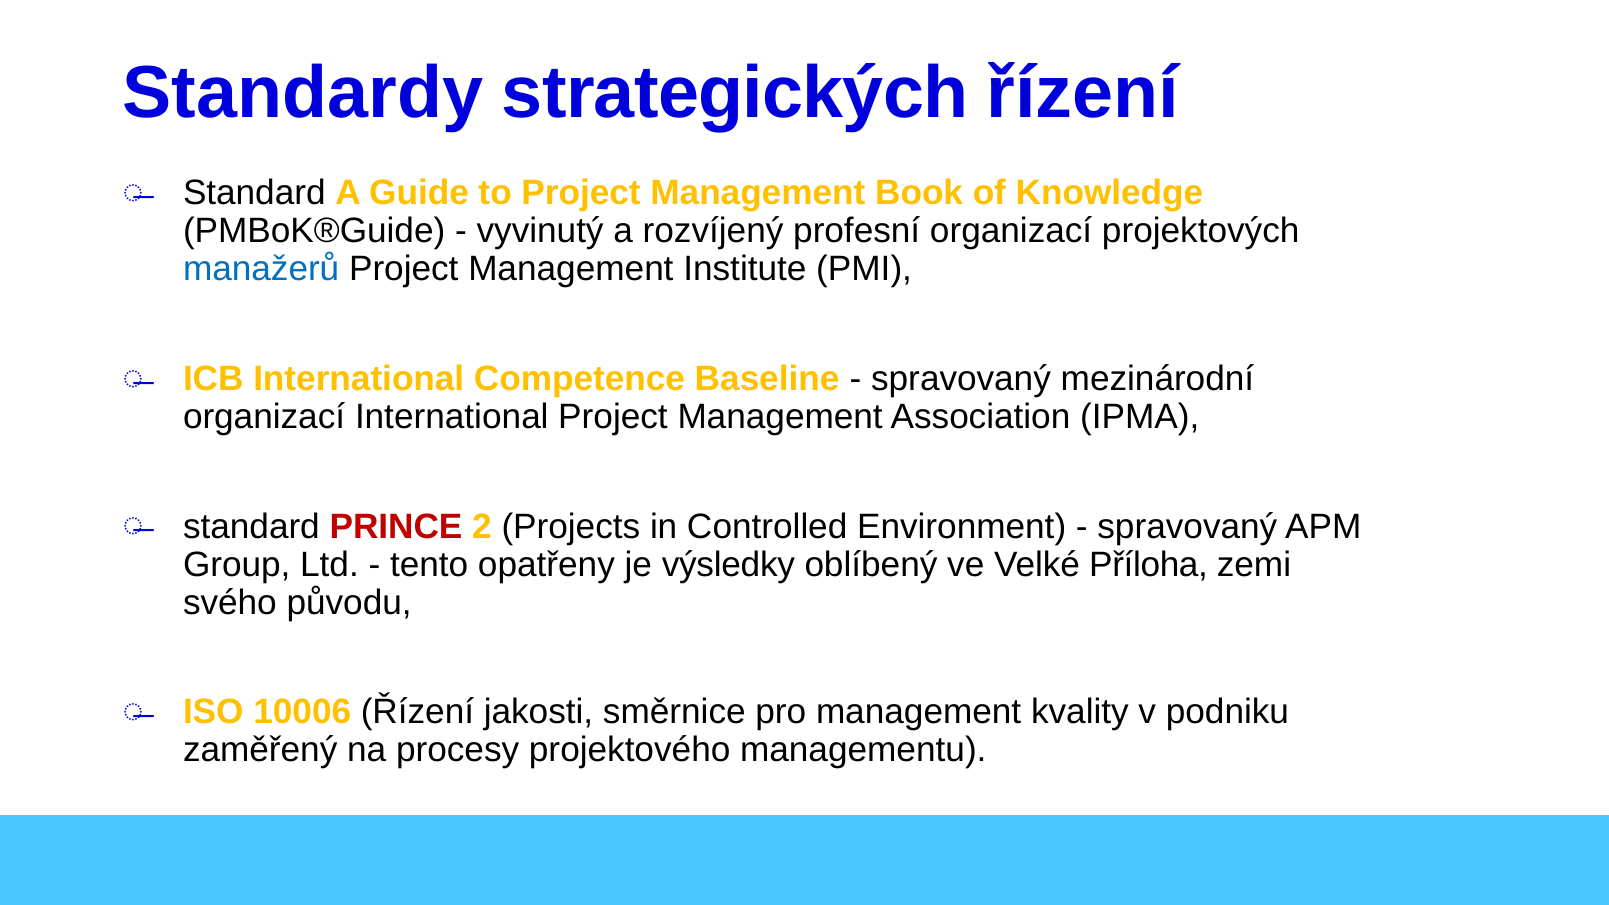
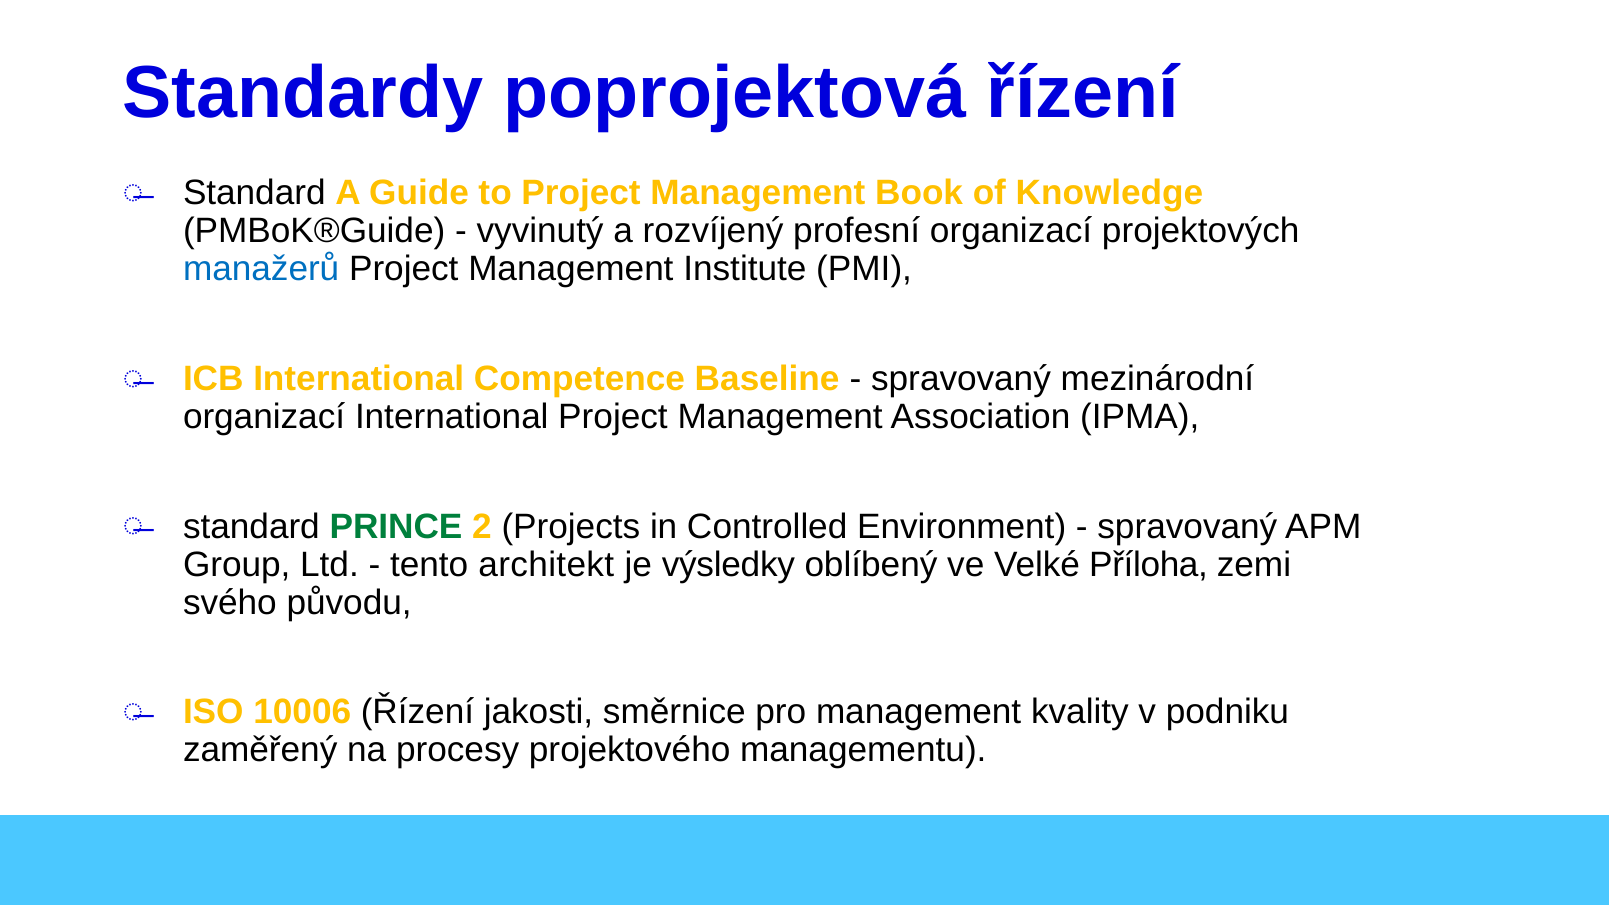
strategických: strategických -> poprojektová (735, 94)
PRINCE colour: red -> green (396, 526)
opatřeny: opatřeny -> architekt (546, 564)
